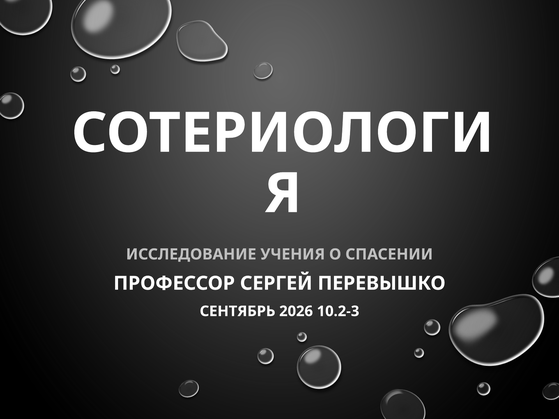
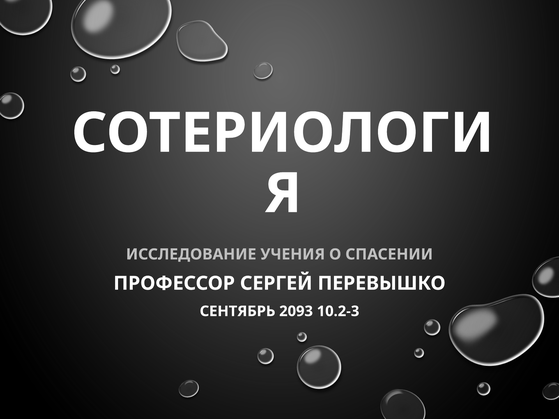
2026: 2026 -> 2093 (296, 311)
